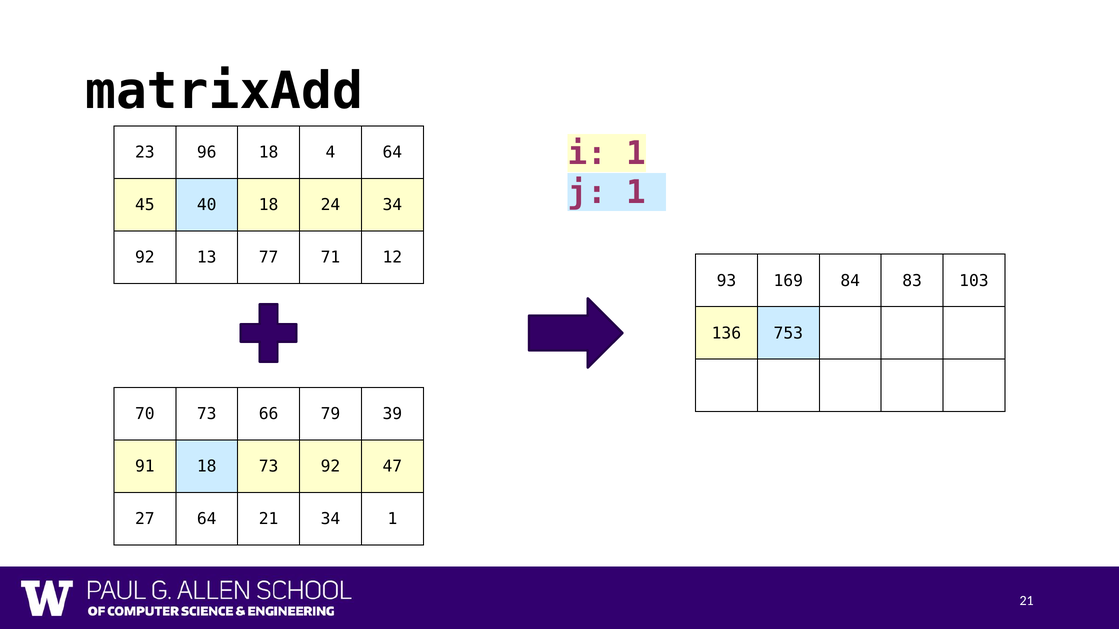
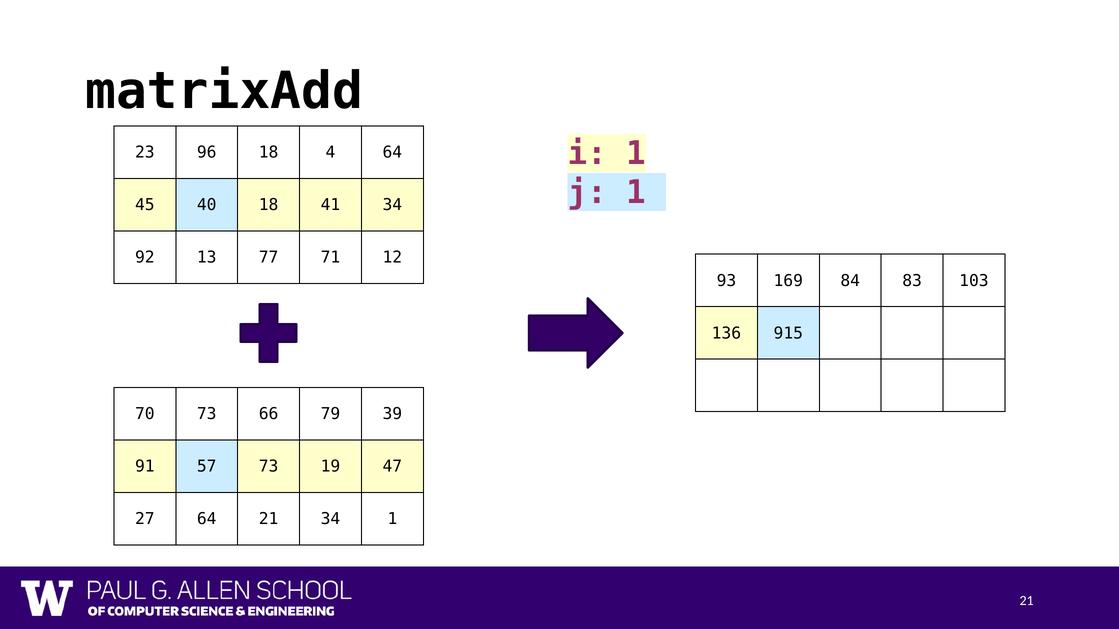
24: 24 -> 41 (331, 205)
753: 753 -> 915 (788, 333)
91 18: 18 -> 57 (207, 467)
73 92: 92 -> 19 (331, 467)
